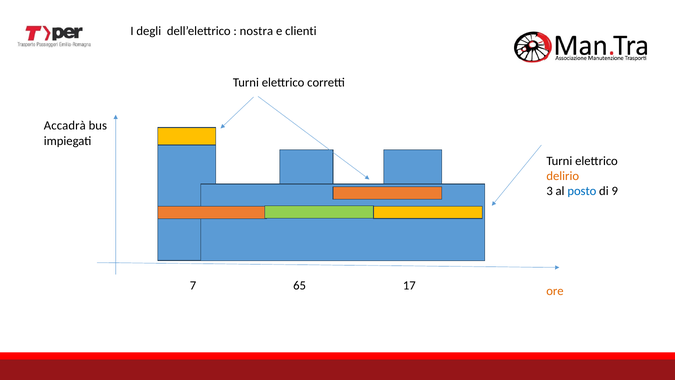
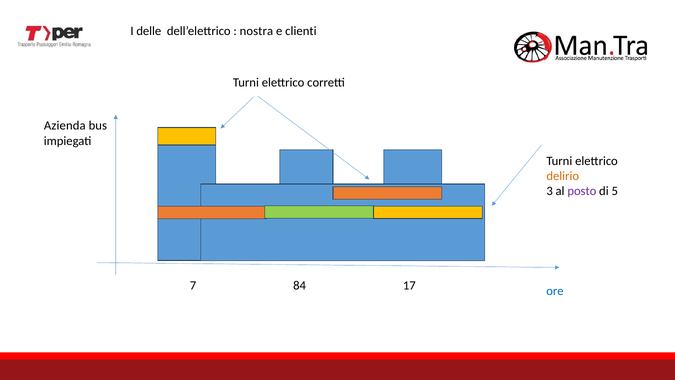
degli: degli -> delle (149, 31)
Accadrà: Accadrà -> Azienda (65, 126)
posto colour: blue -> purple (582, 191)
9: 9 -> 5 (615, 191)
65: 65 -> 84 (300, 285)
ore colour: orange -> blue (555, 291)
